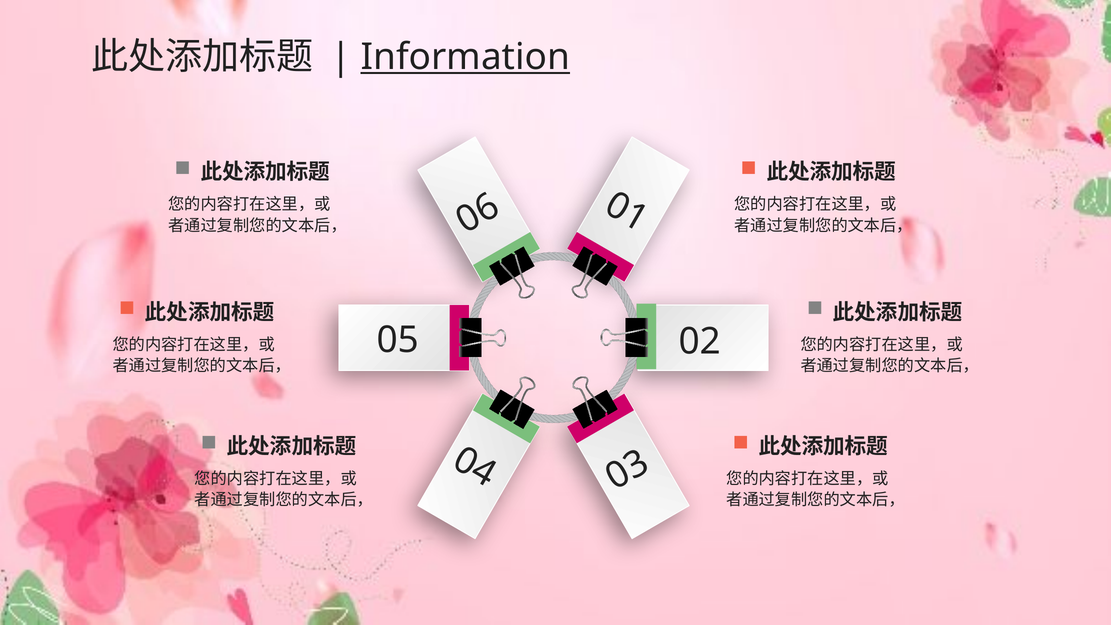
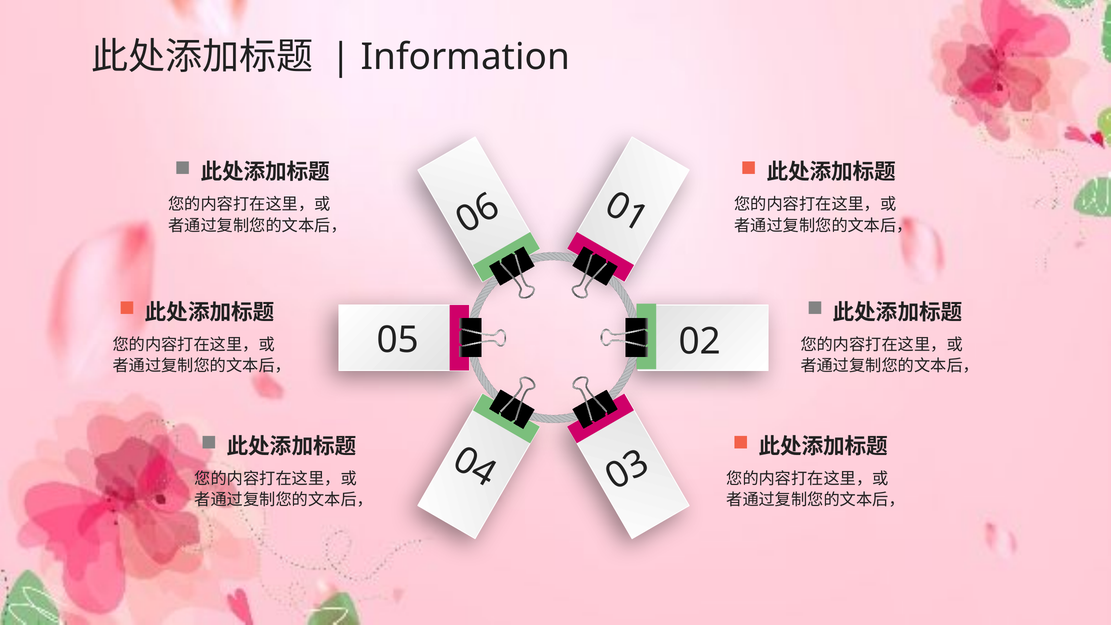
Information underline: present -> none (465, 57)
